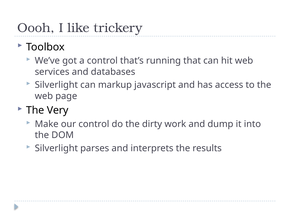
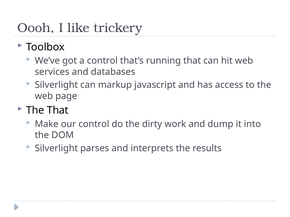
The Very: Very -> That (58, 111)
